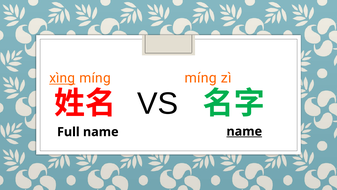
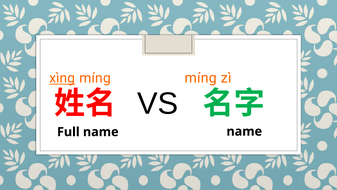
name underline: present -> none (244, 131)
